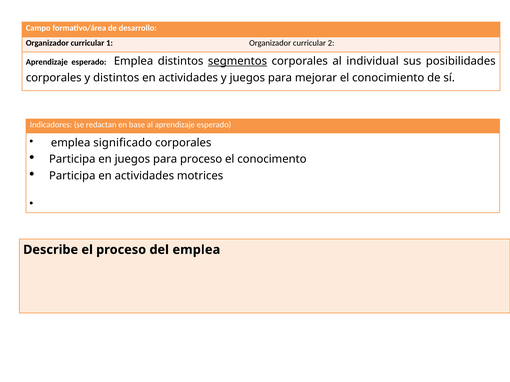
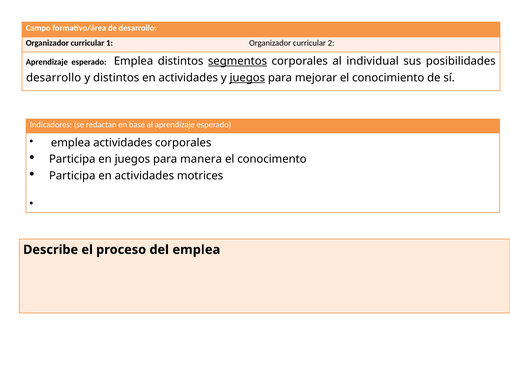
corporales: corporales -> desarrollo (54, 78)
juegos underline: none -> present (247, 78)
emplea significado: significado -> actividades (123, 143)
para proceso: proceso -> manera (201, 159)
